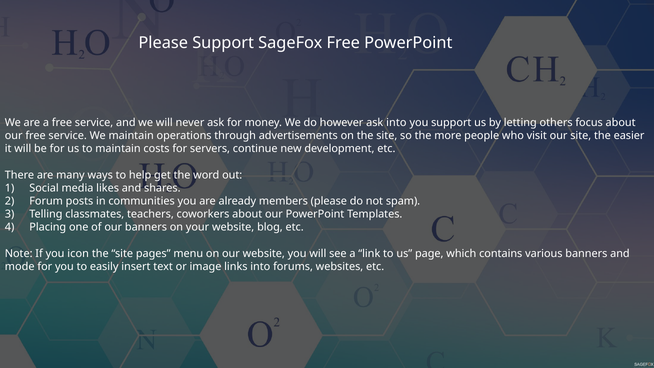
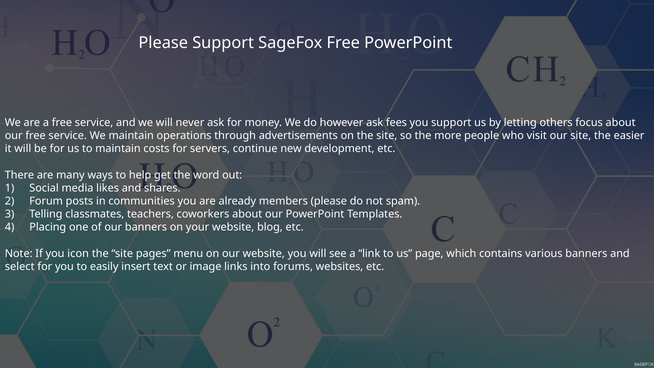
ask into: into -> fees (396, 123)
mode: mode -> select (20, 266)
